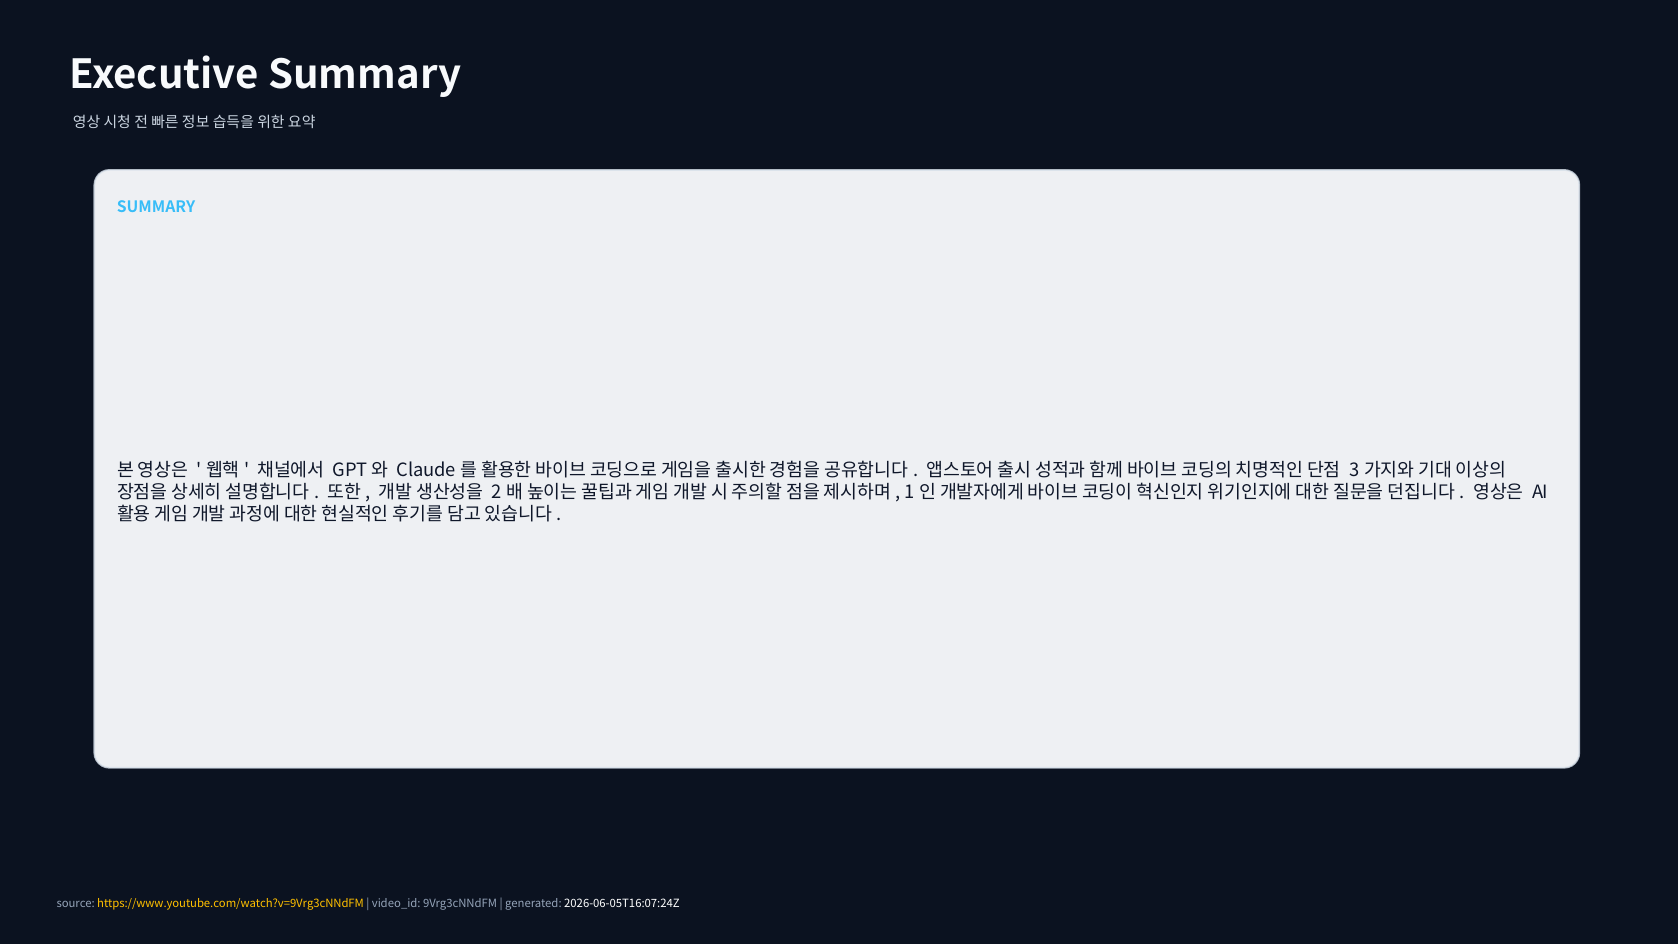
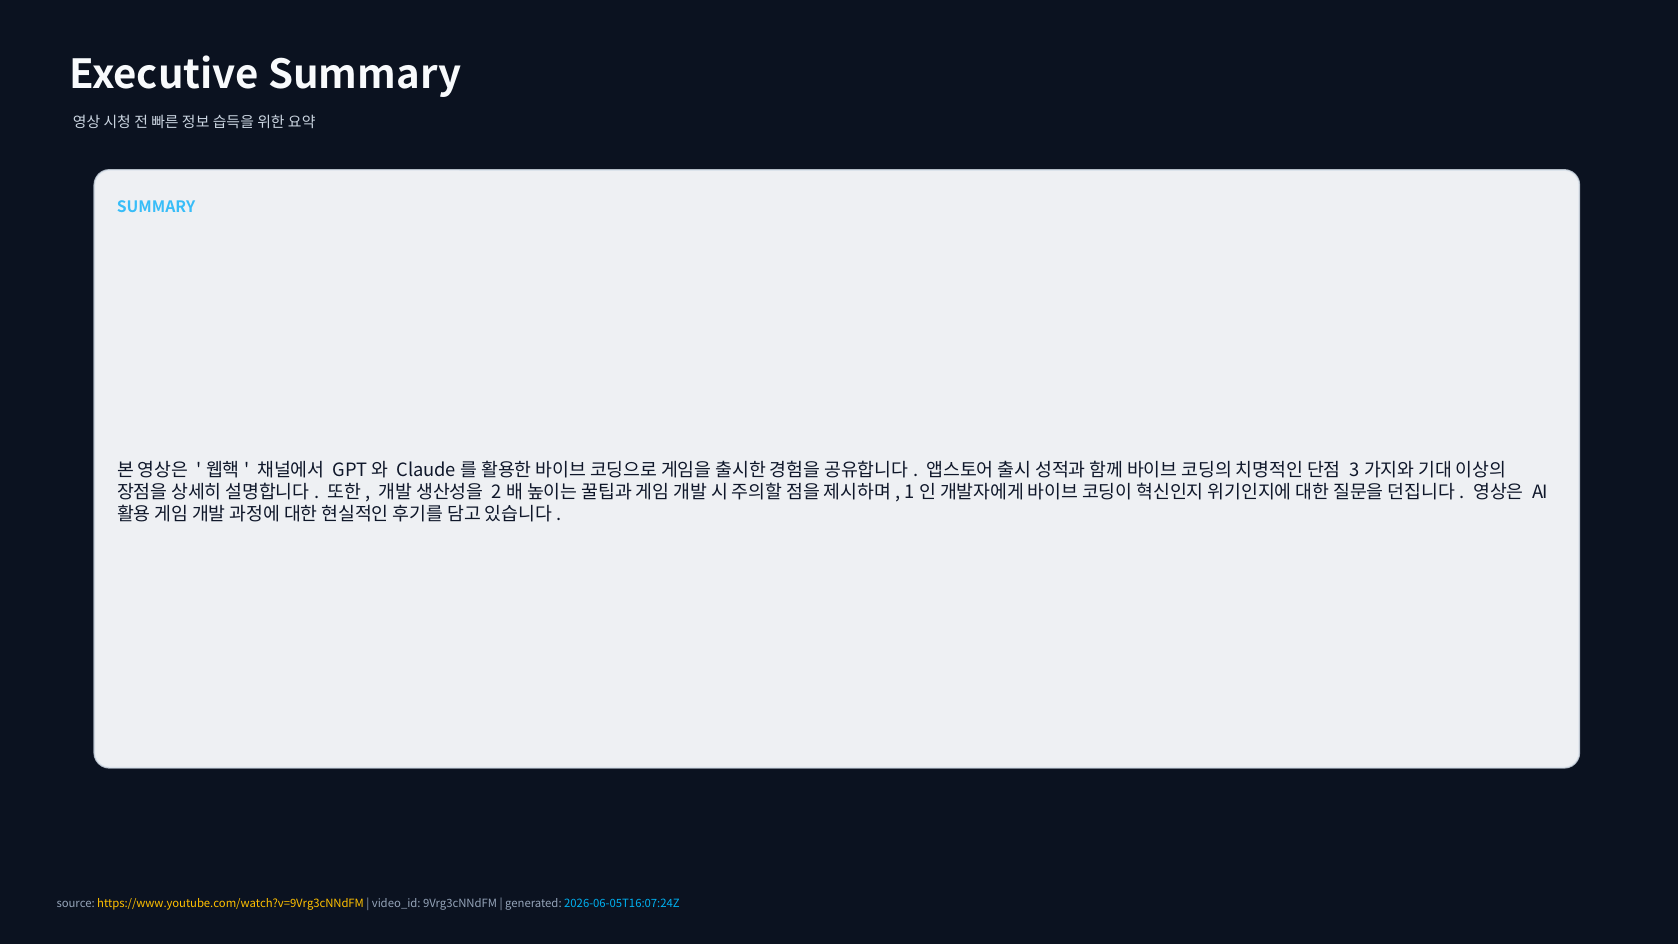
2026-06-05T16:07:24Z colour: white -> light blue (622, 904)
